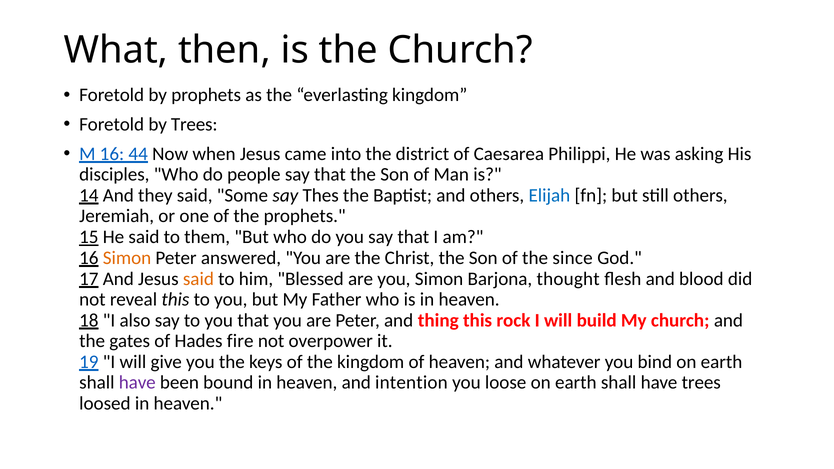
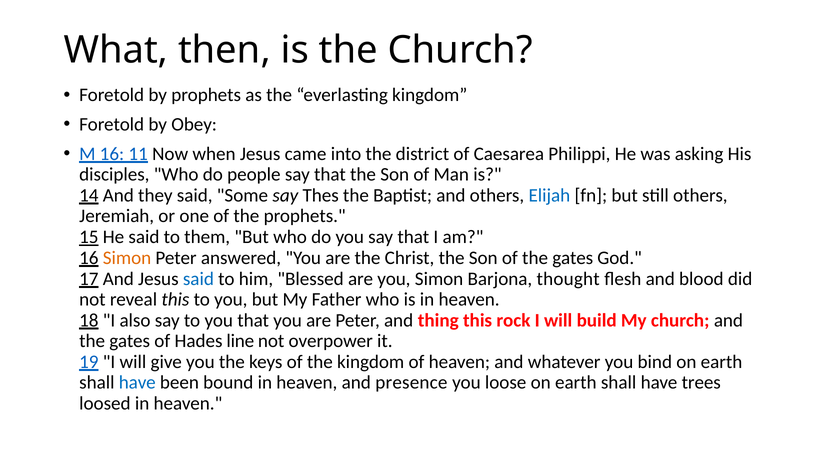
by Trees: Trees -> Obey (194, 124)
44: 44 -> 11 (138, 154)
of the since: since -> gates (573, 258)
said colour: orange -> blue (198, 279)
fire: fire -> line (240, 341)
have colour: purple -> blue (137, 383)
intention: intention -> presence (411, 383)
